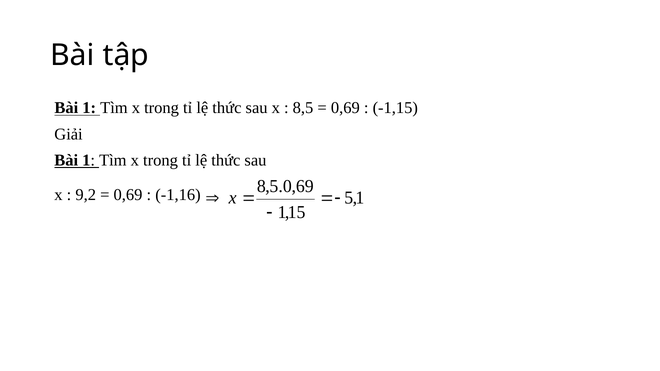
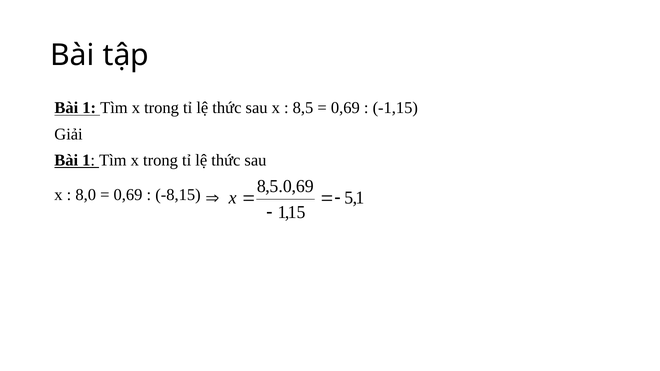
9,2: 9,2 -> 8,0 (86, 195)
-1,16: -1,16 -> -8,15 (178, 195)
